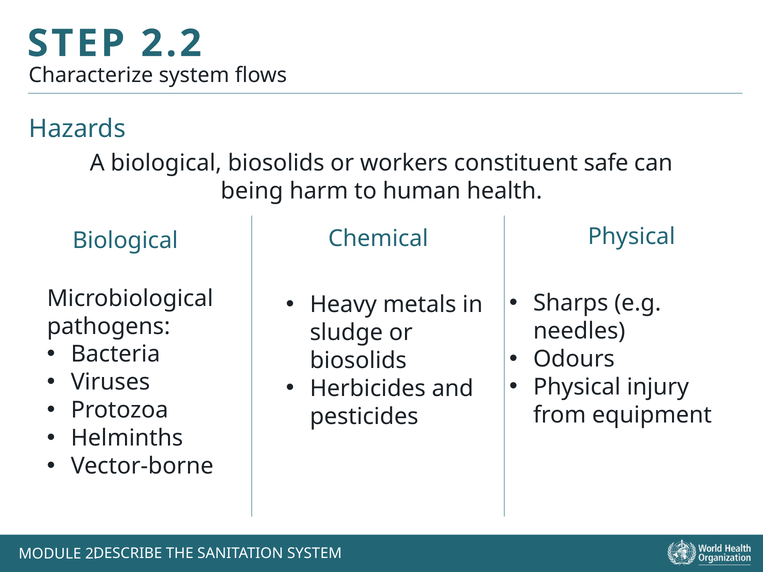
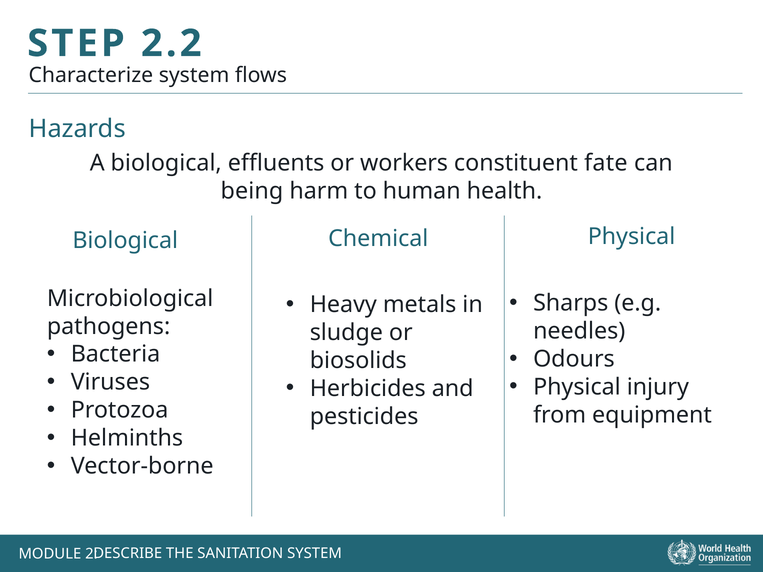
biological biosolids: biosolids -> effluents (276, 163)
safe: safe -> fate (606, 163)
